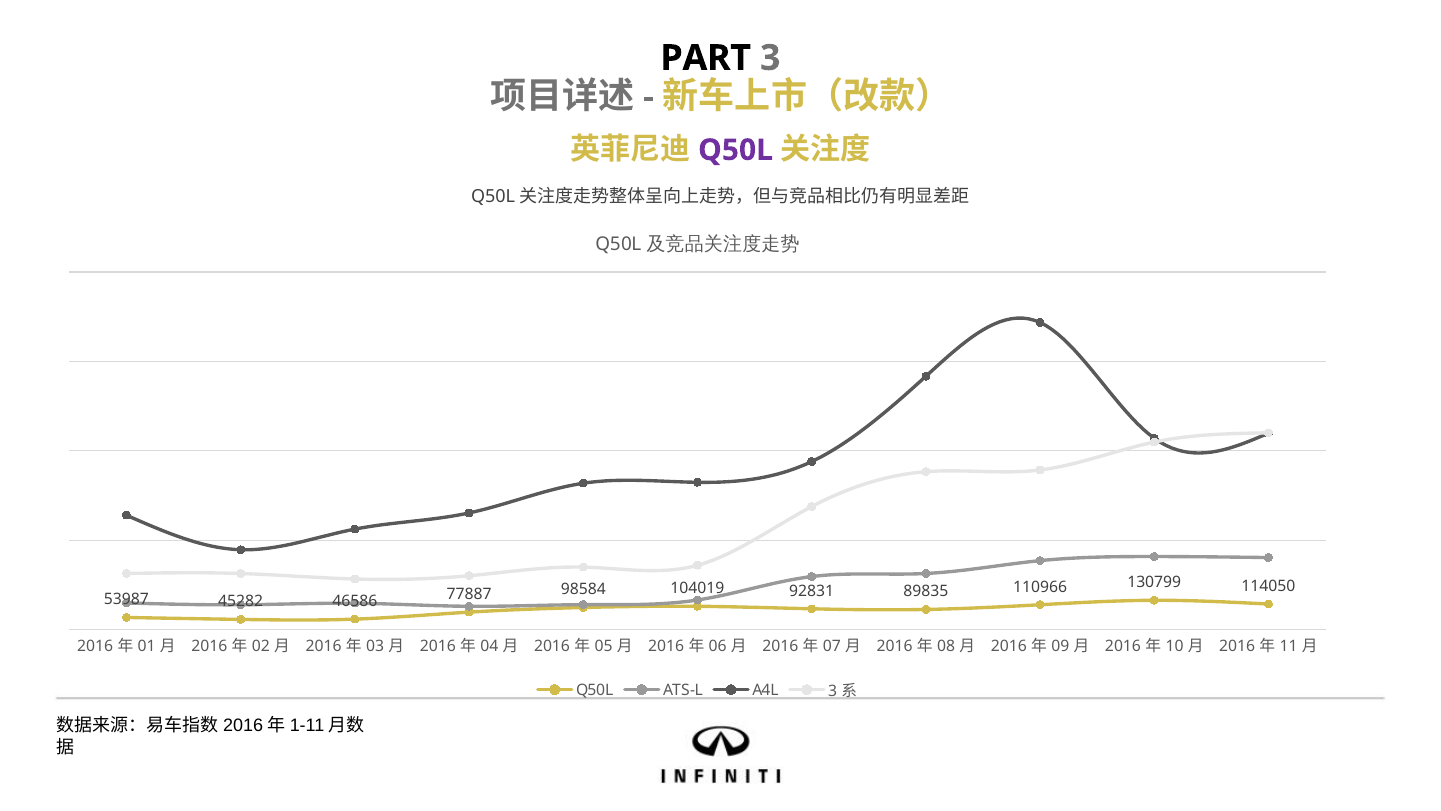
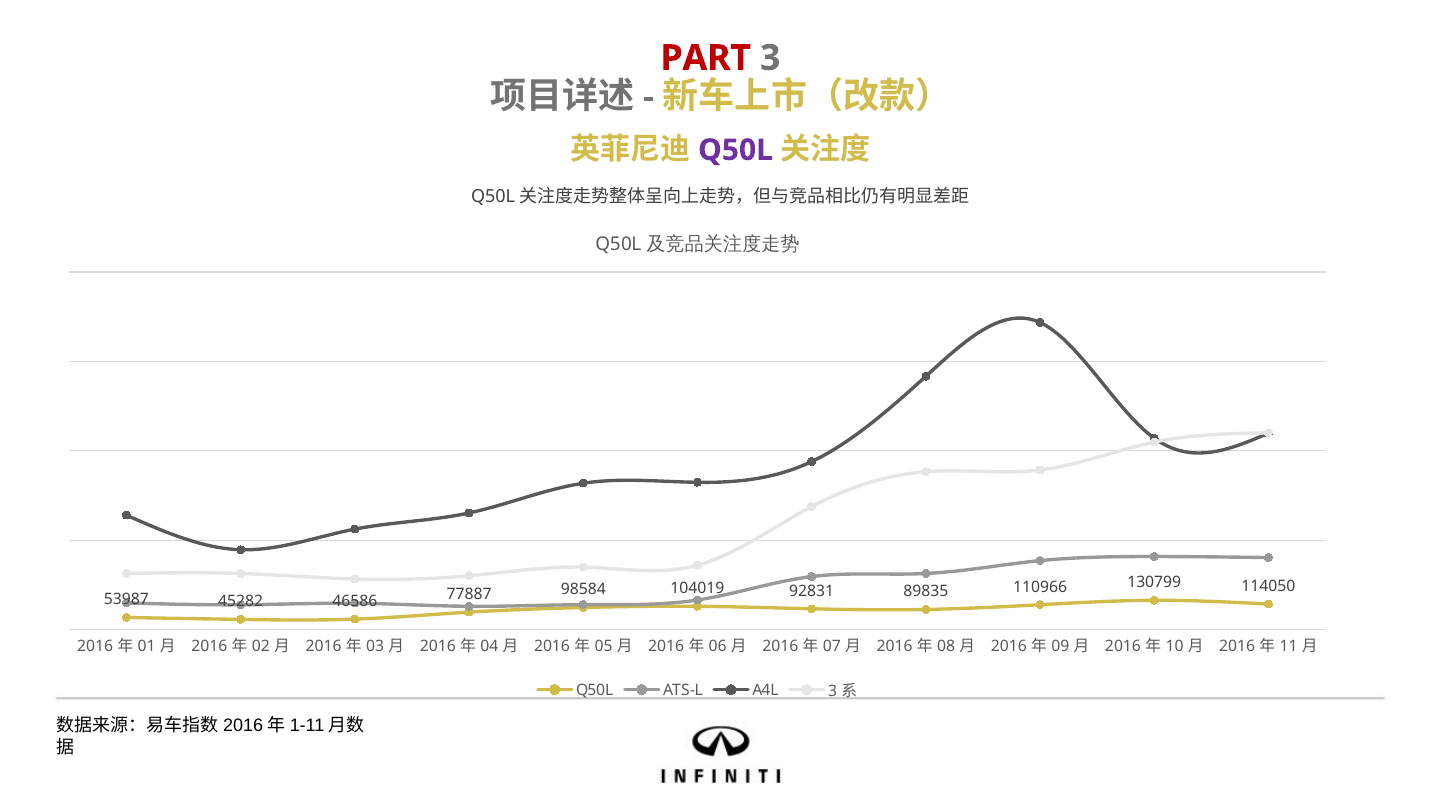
PART colour: black -> red (706, 58)
